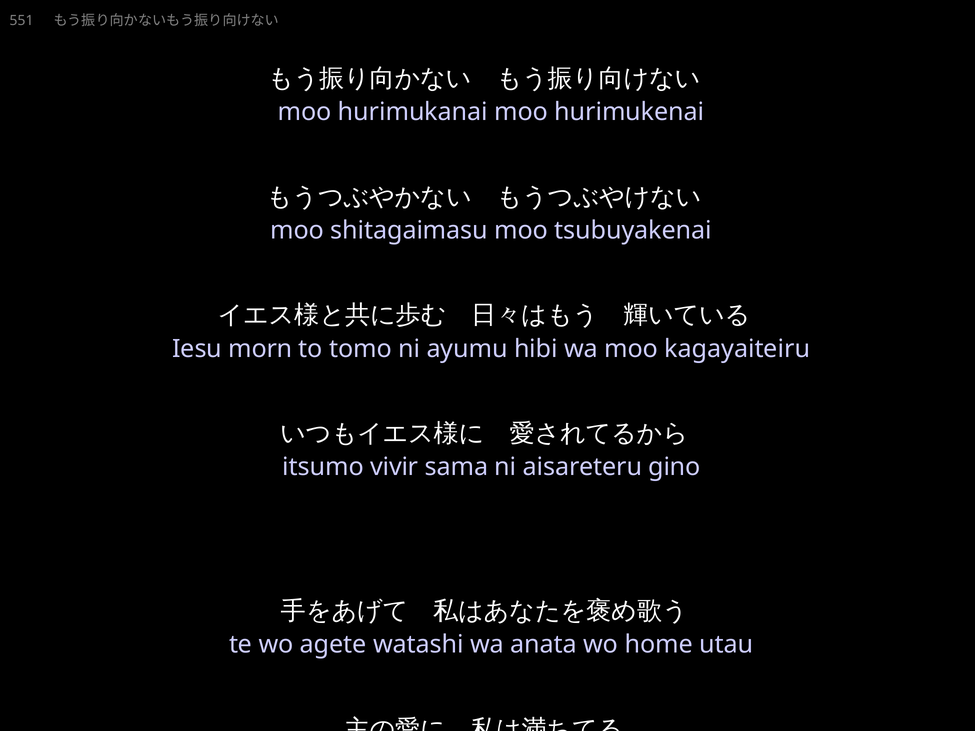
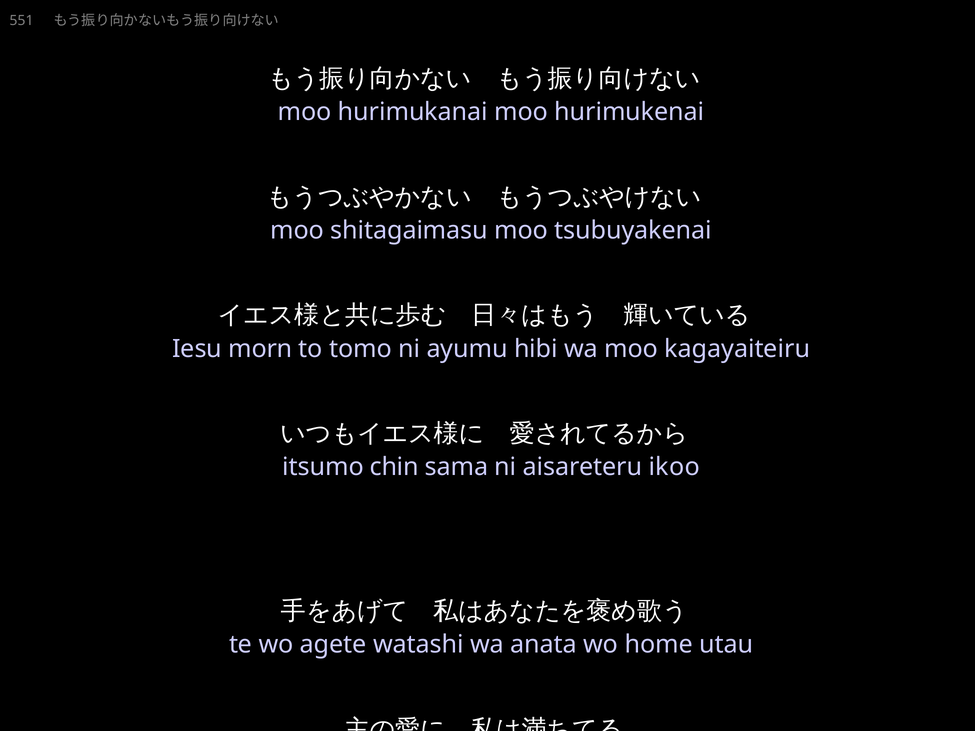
vivir: vivir -> chin (394, 467)
gino: gino -> ikoo (674, 467)
